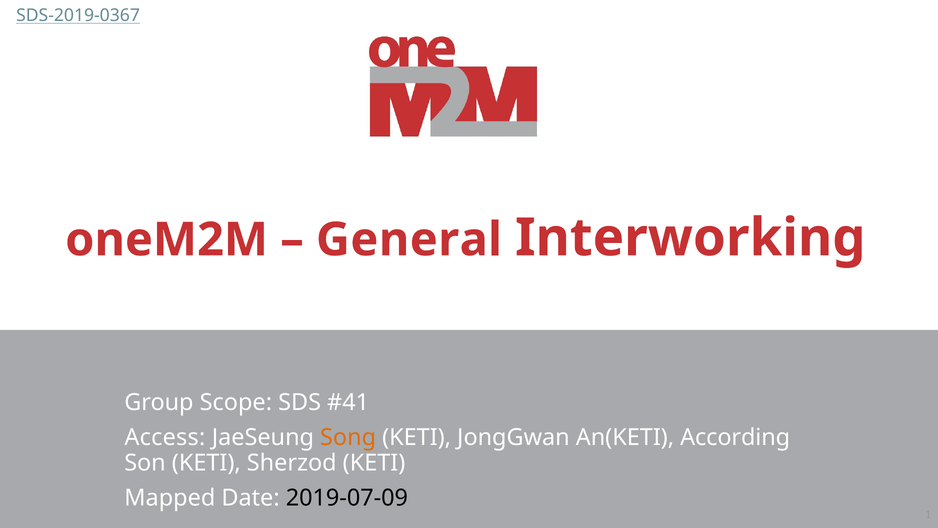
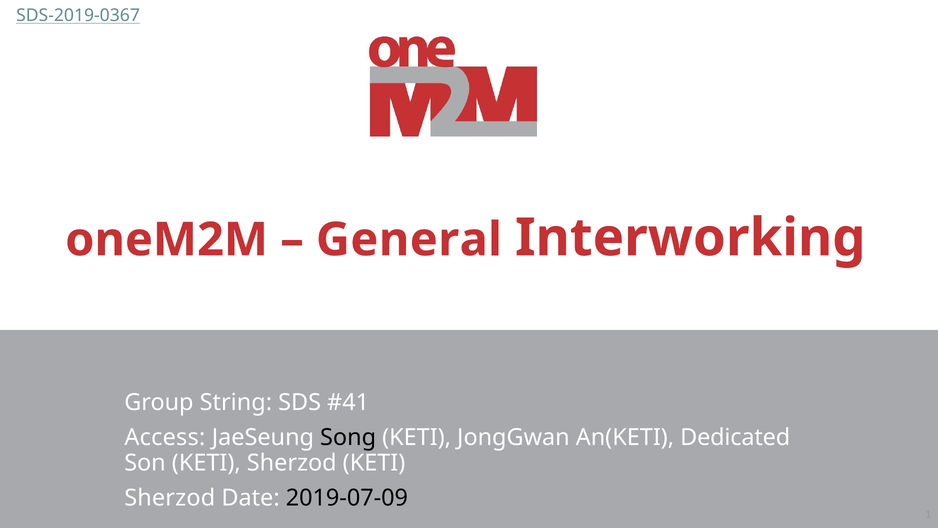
Scope: Scope -> String (236, 402)
Song colour: orange -> black (348, 437)
According: According -> Dedicated (735, 437)
Mapped: Mapped -> Sherzod (170, 498)
